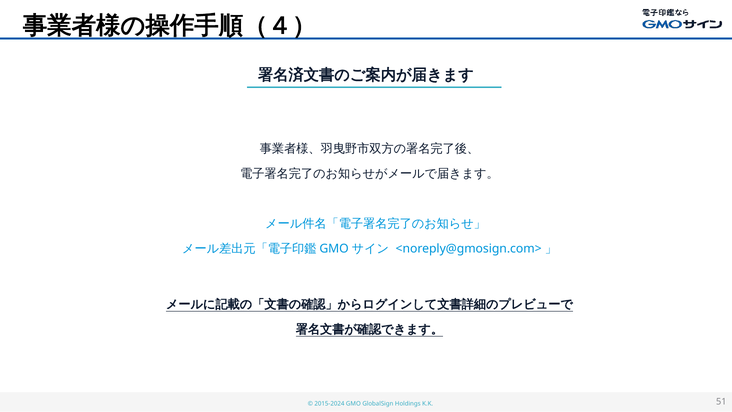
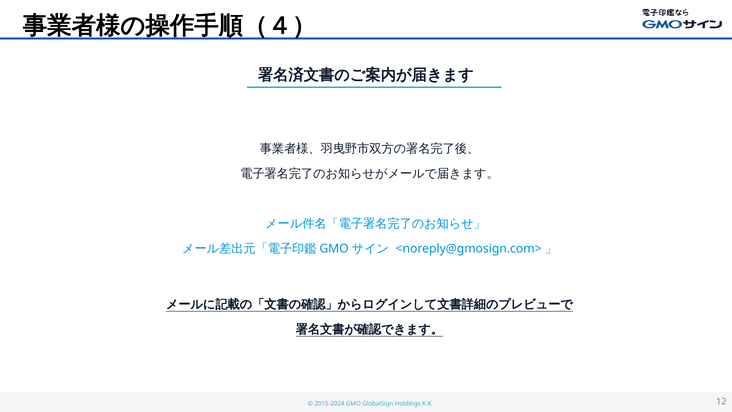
51: 51 -> 12 (721, 402)
